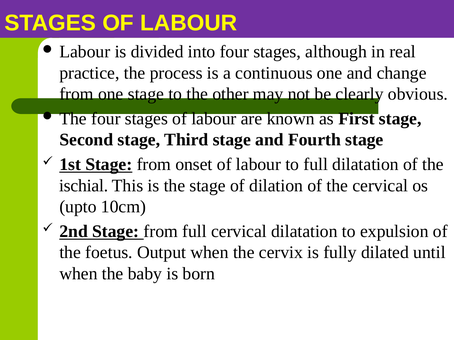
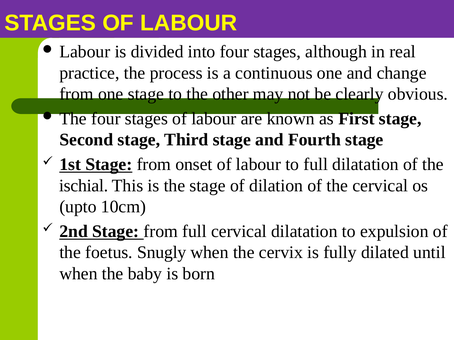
Output: Output -> Snugly (162, 253)
